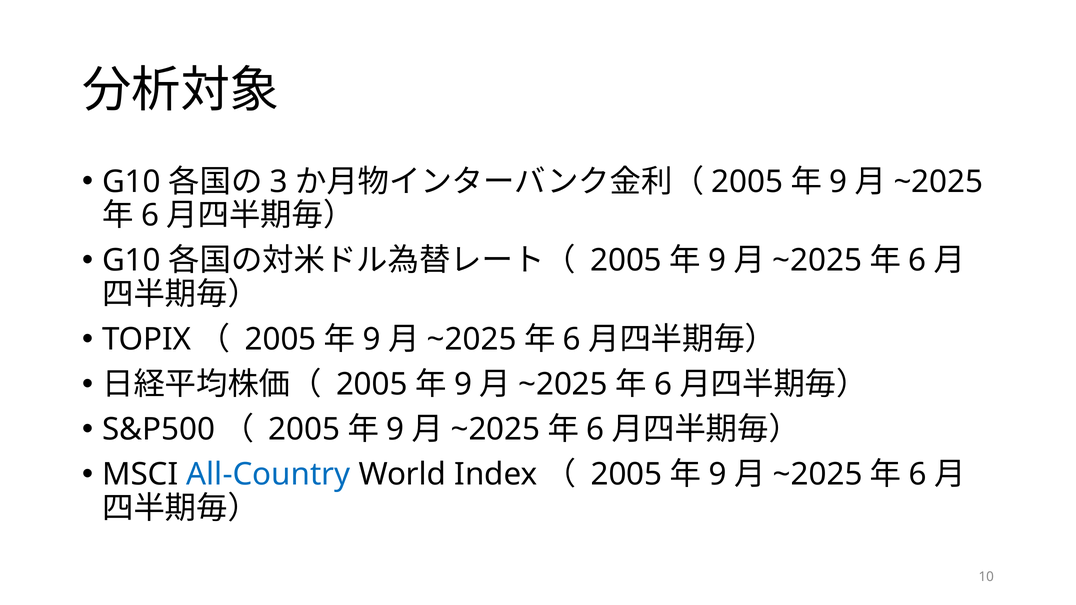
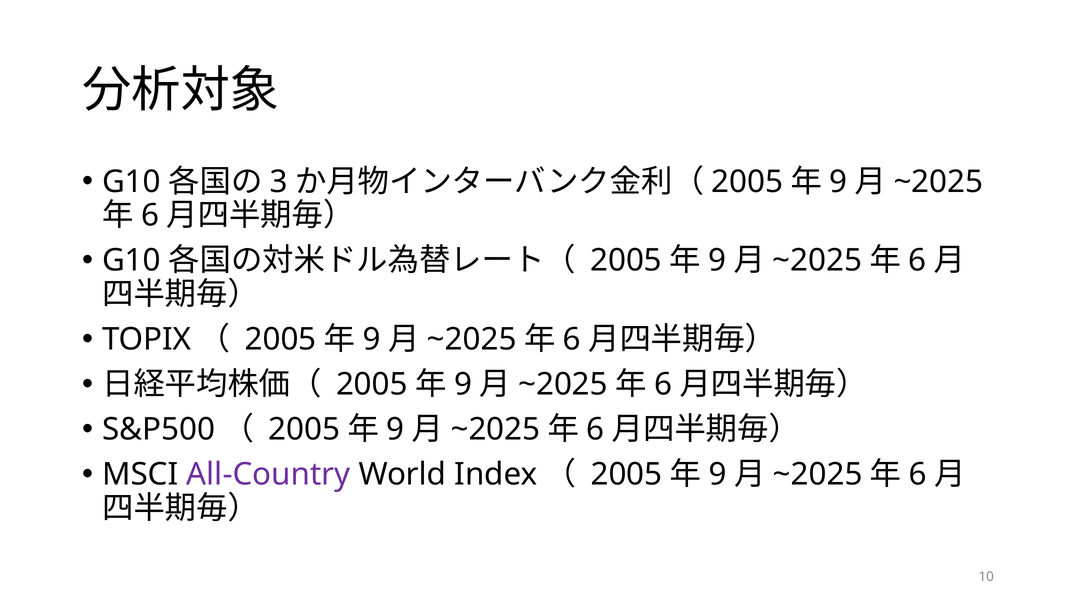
All-Country colour: blue -> purple (268, 475)
